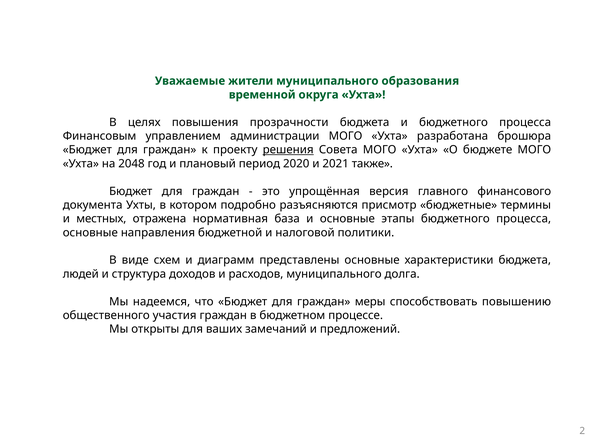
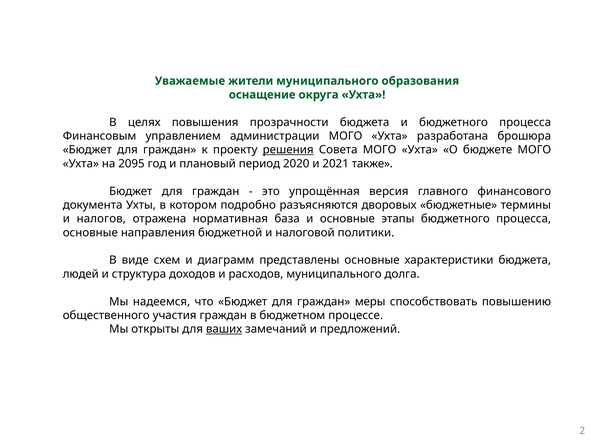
временной: временной -> оснащение (262, 95)
2048: 2048 -> 2095 (131, 164)
присмотр: присмотр -> дворовых (389, 205)
местных: местных -> налогов (101, 219)
ваших underline: none -> present (224, 329)
